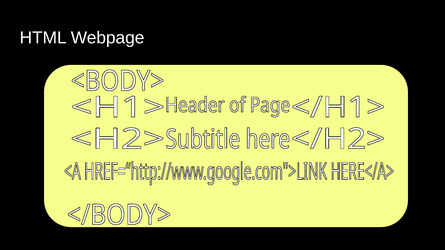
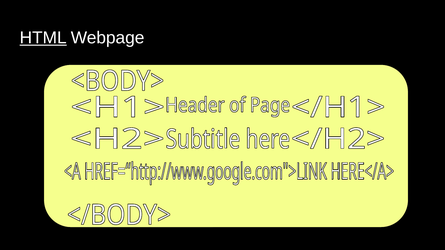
HTML underline: none -> present (43, 38)
